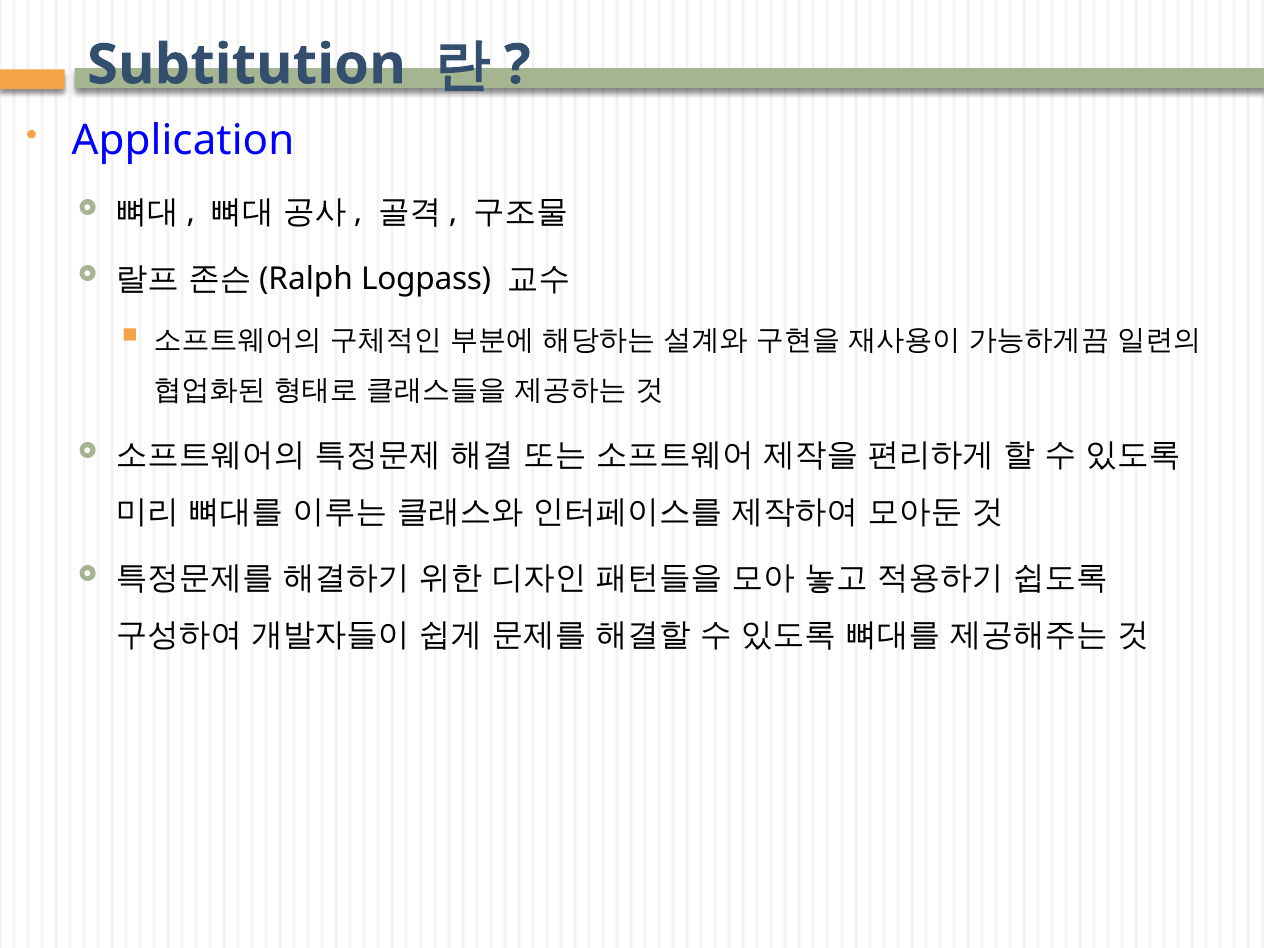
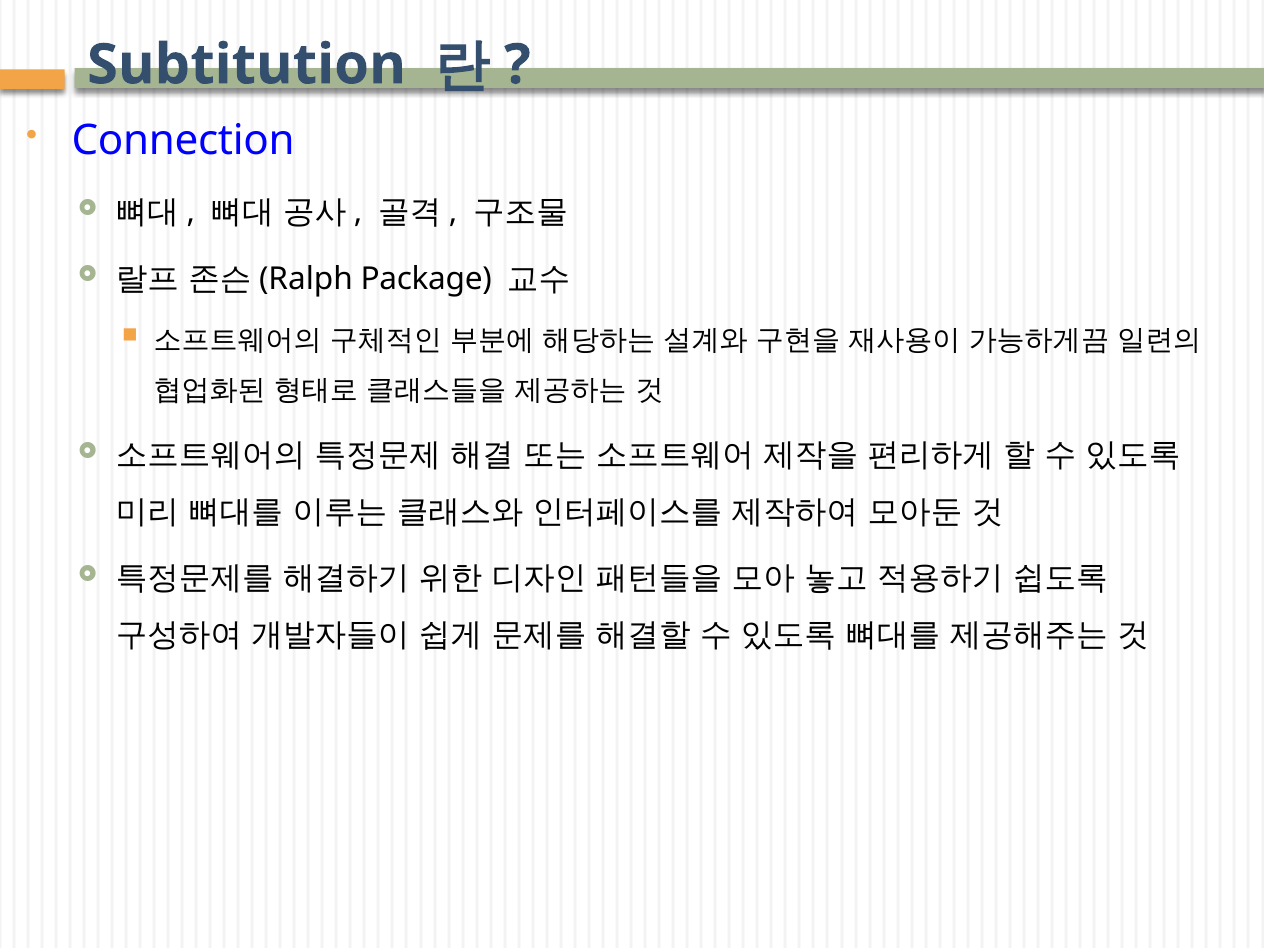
Application: Application -> Connection (183, 140)
Logpass: Logpass -> Package (426, 279)
